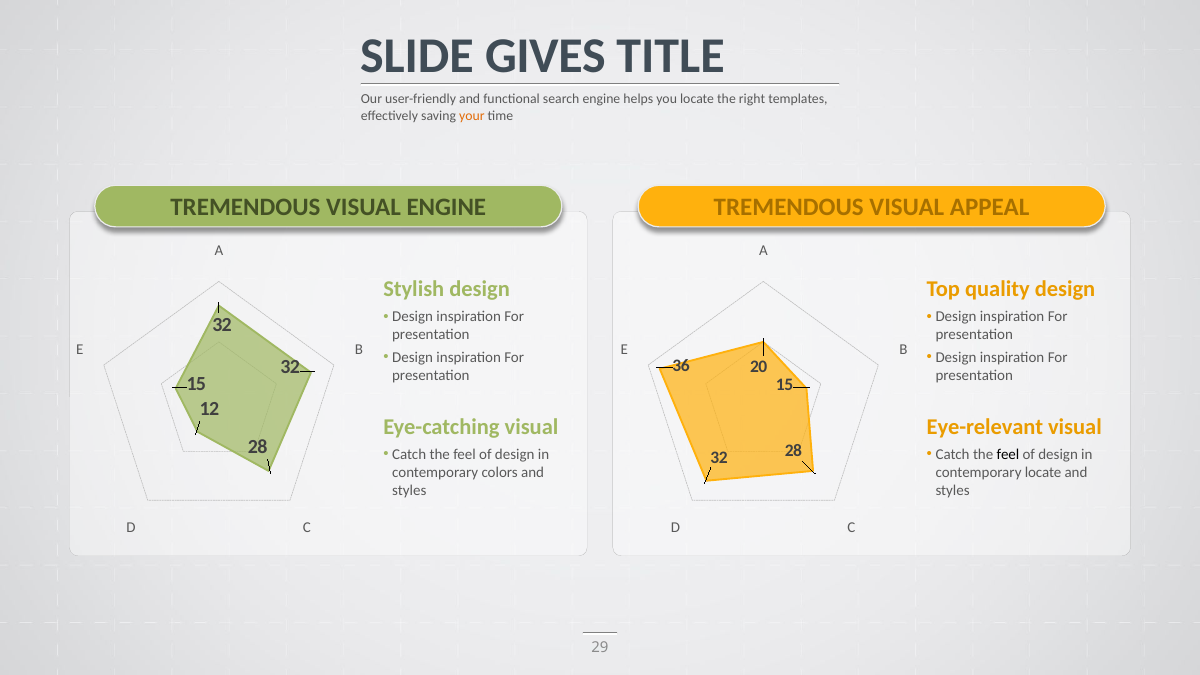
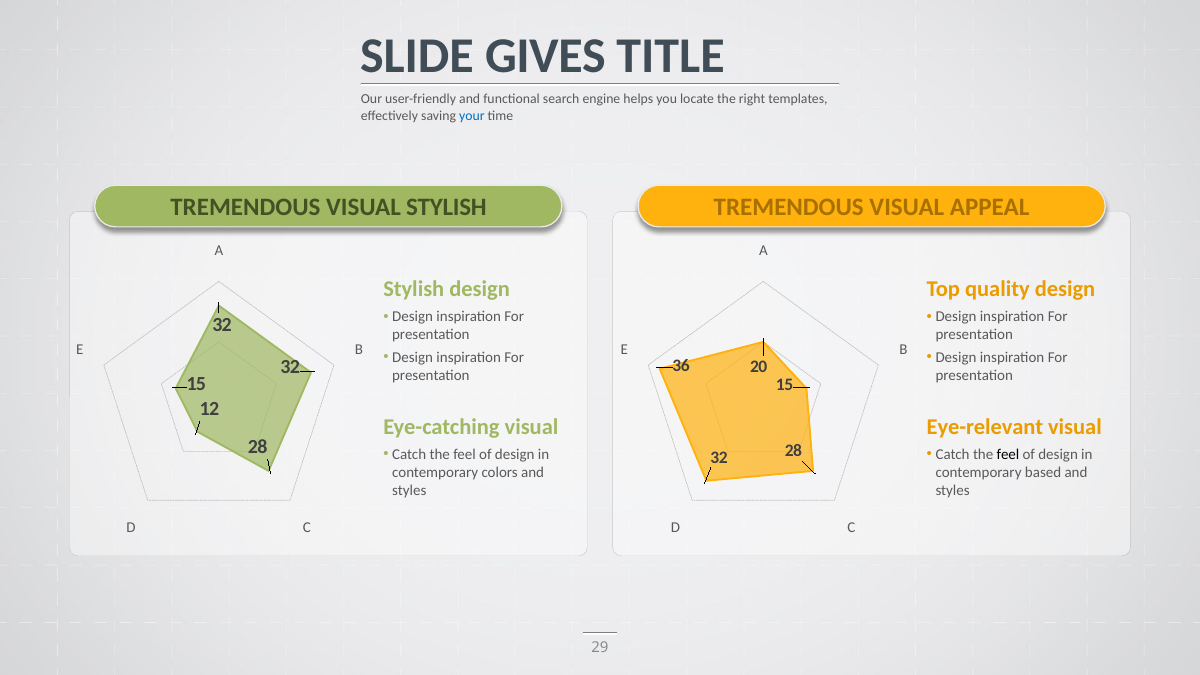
your colour: orange -> blue (472, 116)
VISUAL ENGINE: ENGINE -> STYLISH (446, 208)
contemporary locate: locate -> based (1043, 472)
